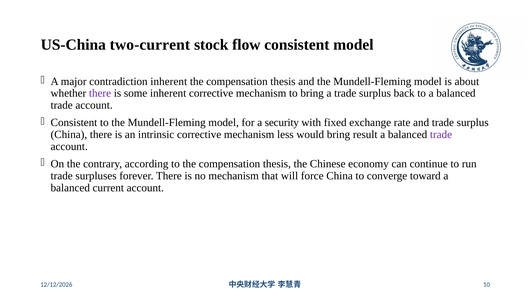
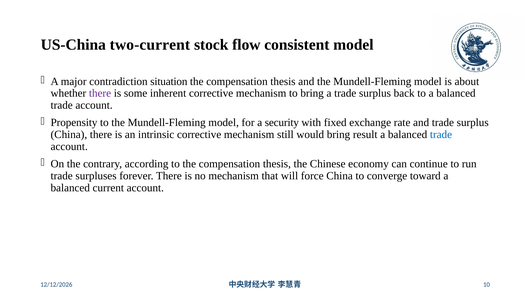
contradiction inherent: inherent -> situation (169, 81)
Consistent: Consistent -> Propensity (74, 123)
less: less -> still (285, 135)
trade colour: purple -> blue (441, 135)
